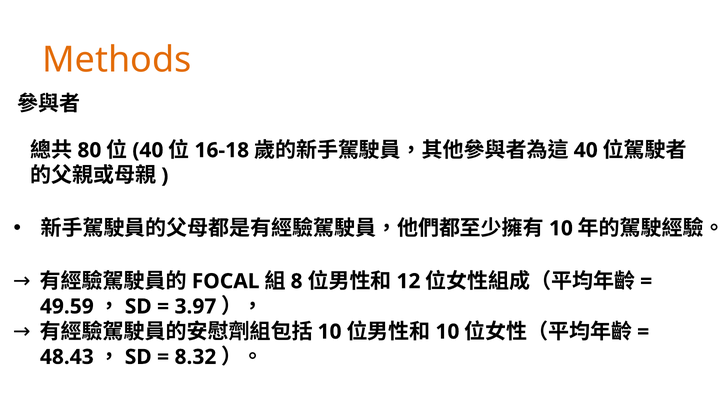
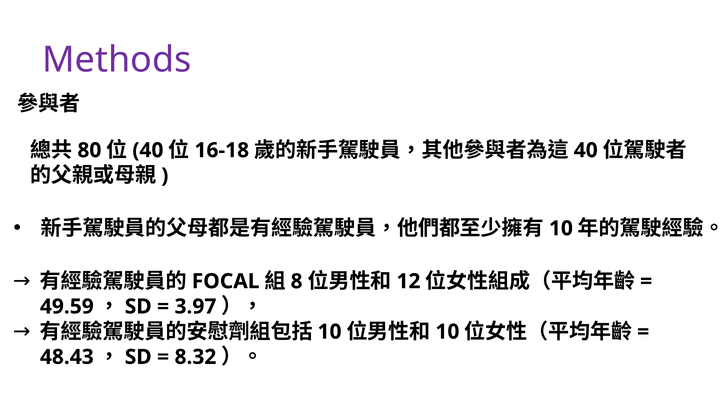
Methods colour: orange -> purple (117, 60)
